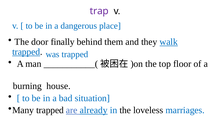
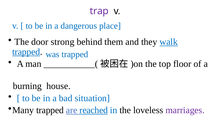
finally: finally -> strong (63, 42)
already: already -> reached (94, 110)
marriages colour: blue -> purple (185, 110)
